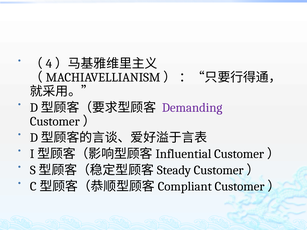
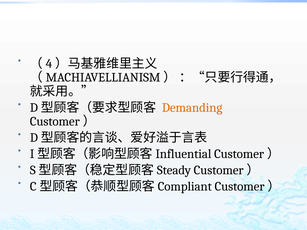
Demanding colour: purple -> orange (192, 108)
